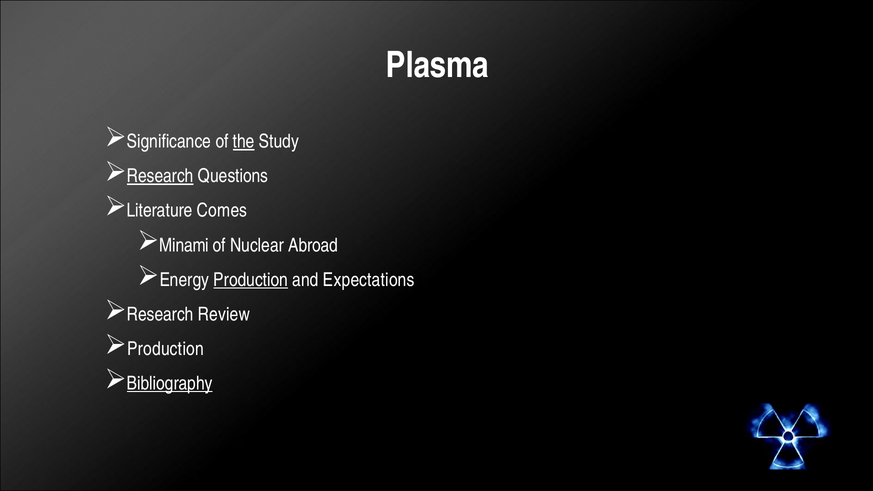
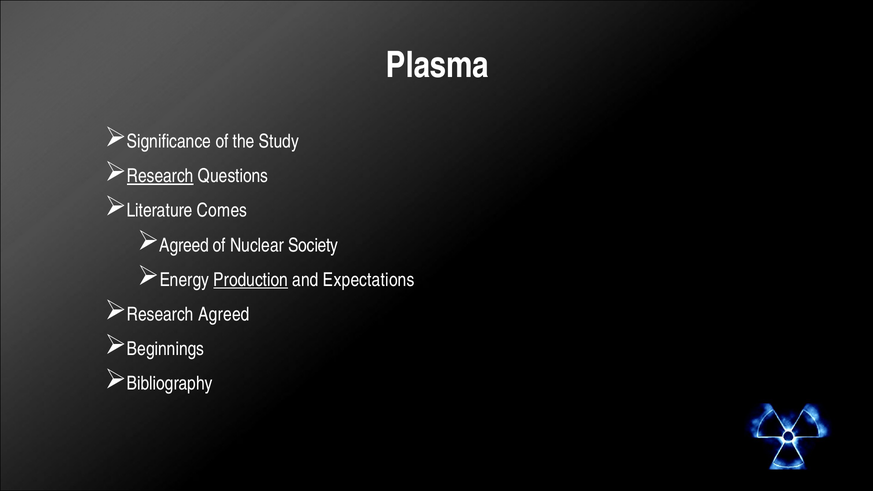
the underline: present -> none (244, 142)
Minami: Minami -> Agreed (184, 245)
Abroad: Abroad -> Society (313, 245)
Research Review: Review -> Agreed (224, 314)
Production: Production -> Beginnings (166, 349)
Bibliography underline: present -> none (170, 384)
